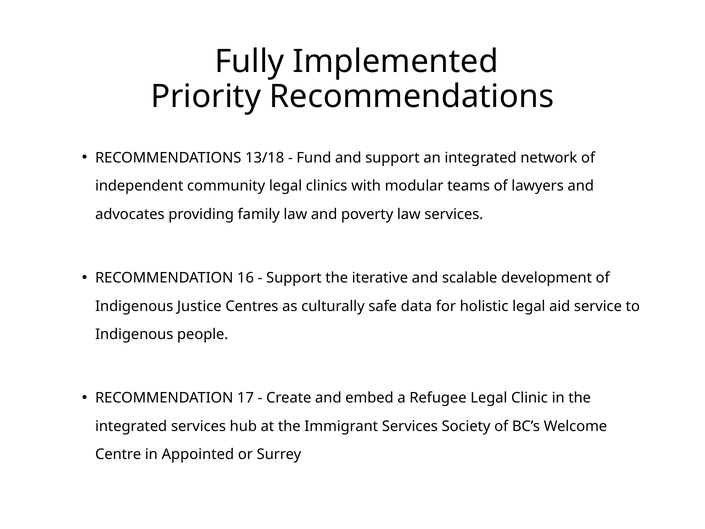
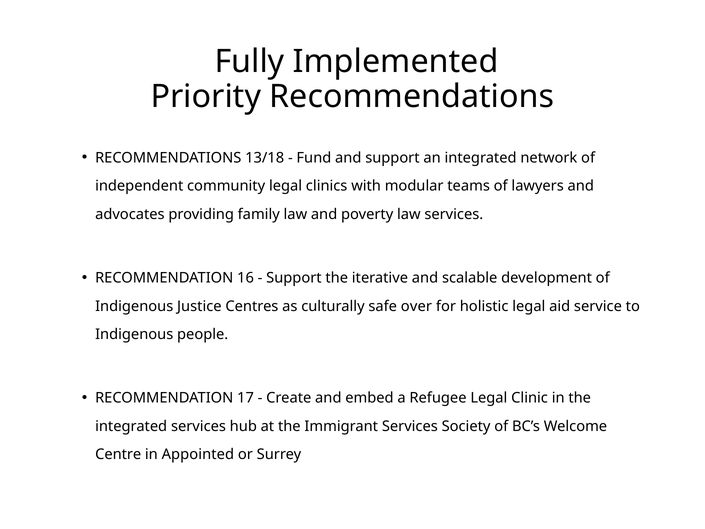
data: data -> over (416, 306)
